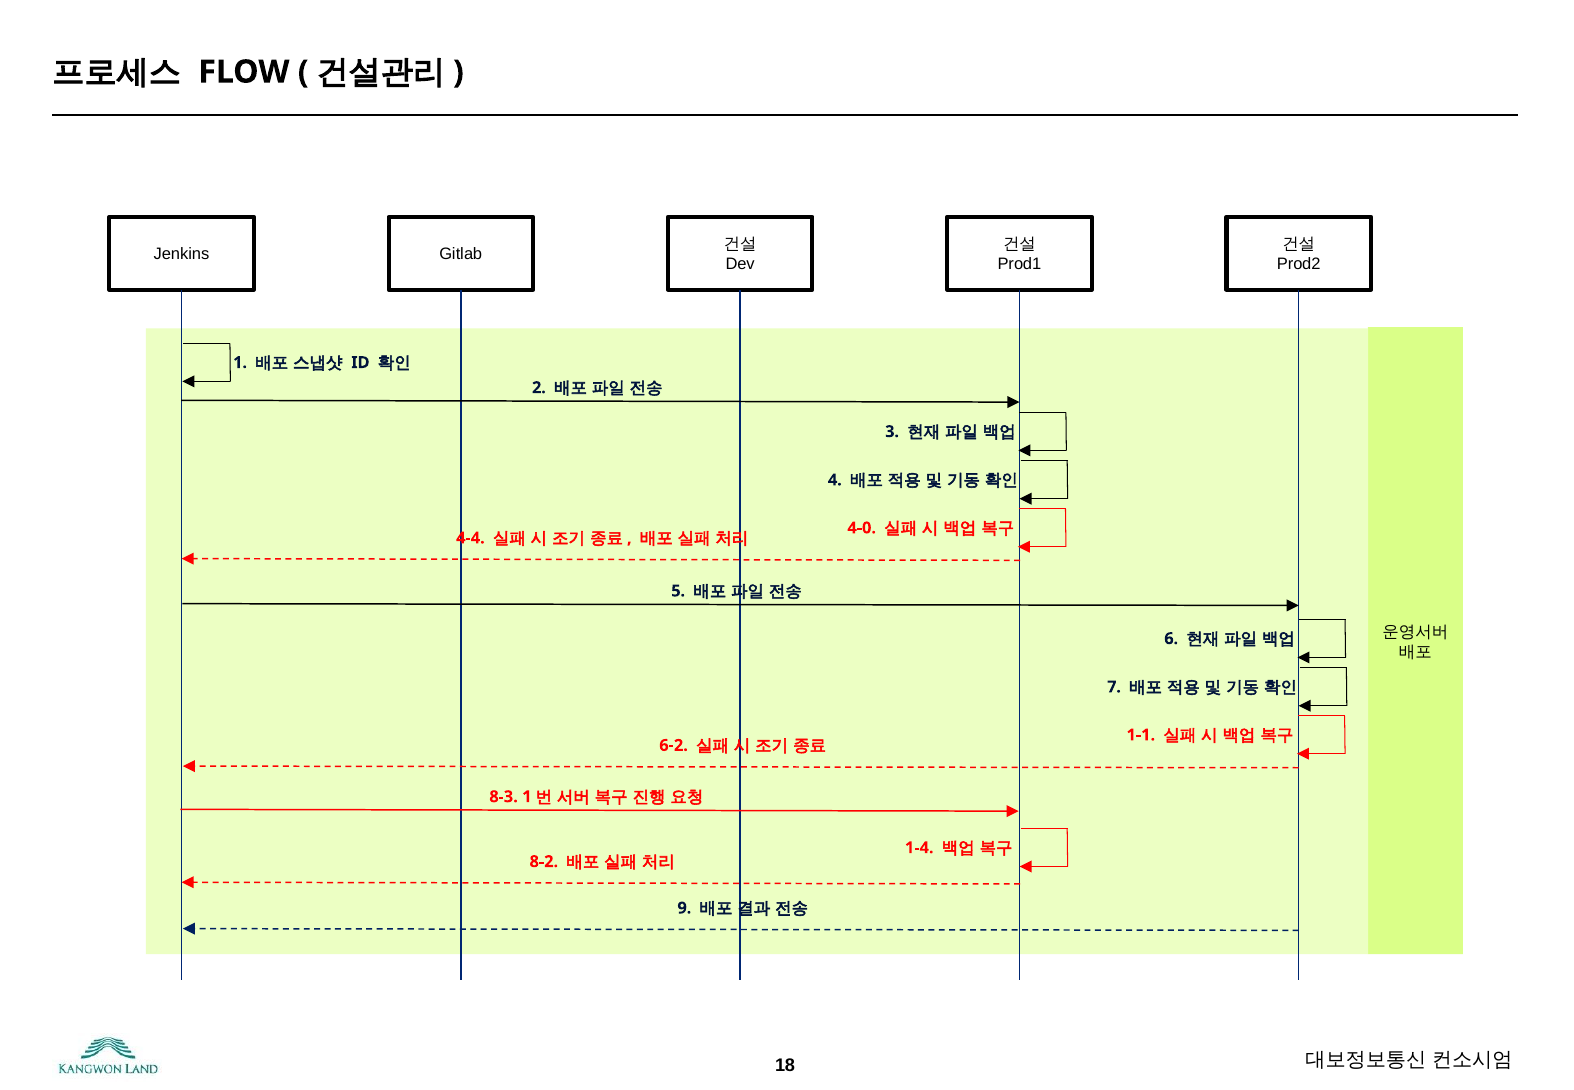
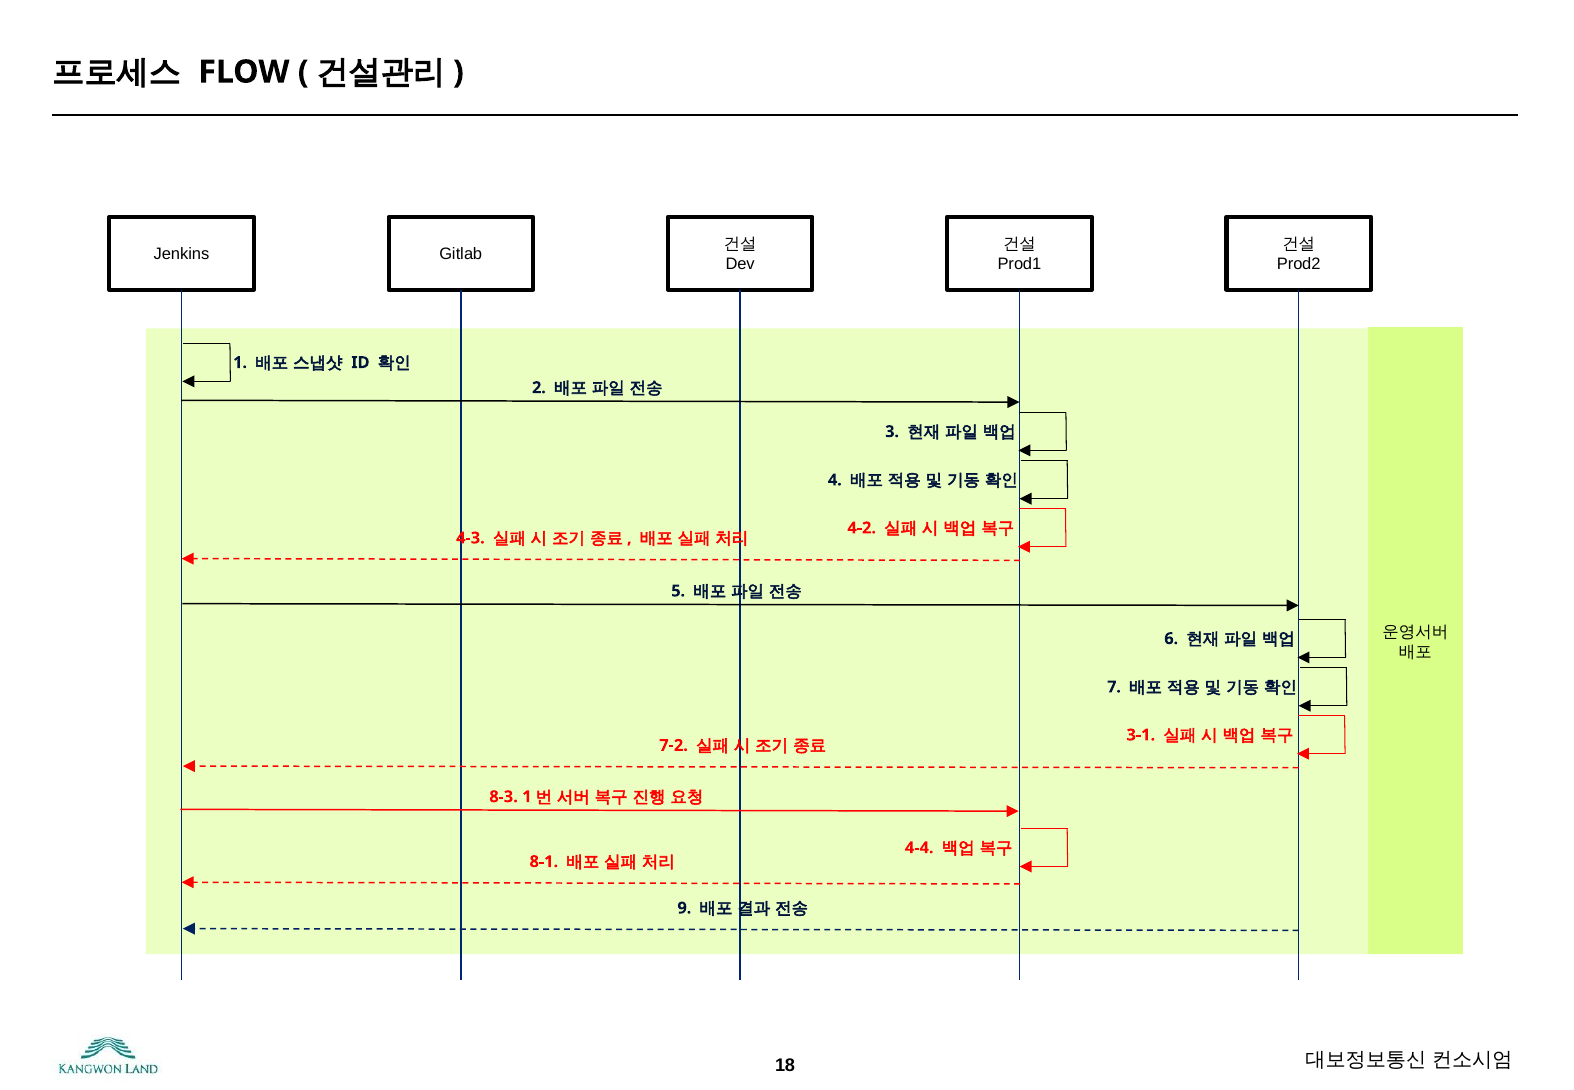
4-0: 4-0 -> 4-2 (862, 528)
4-4: 4-4 -> 4-3 (470, 538)
1-1: 1-1 -> 3-1 (1141, 735)
6-2: 6-2 -> 7-2 (674, 745)
1-4: 1-4 -> 4-4 (919, 847)
8-2: 8-2 -> 8-1 (544, 861)
